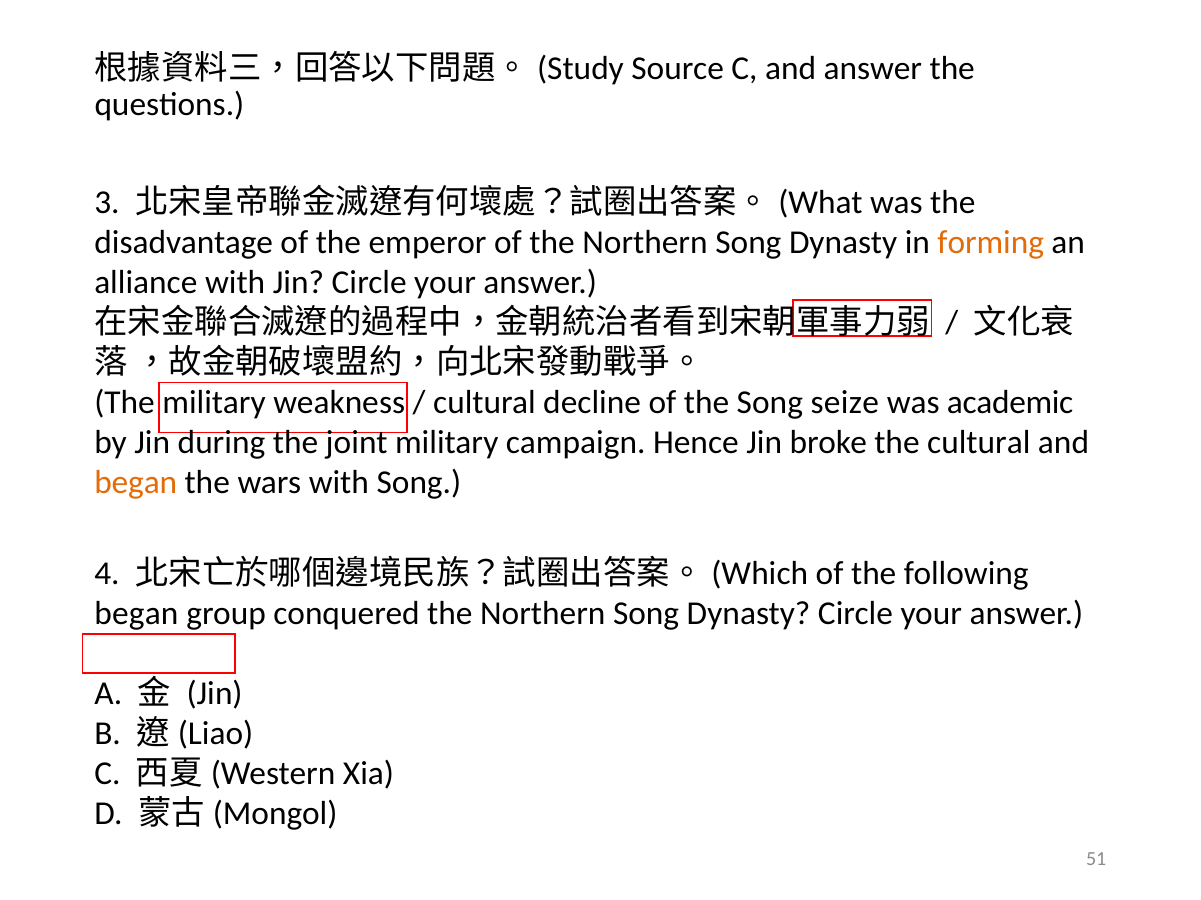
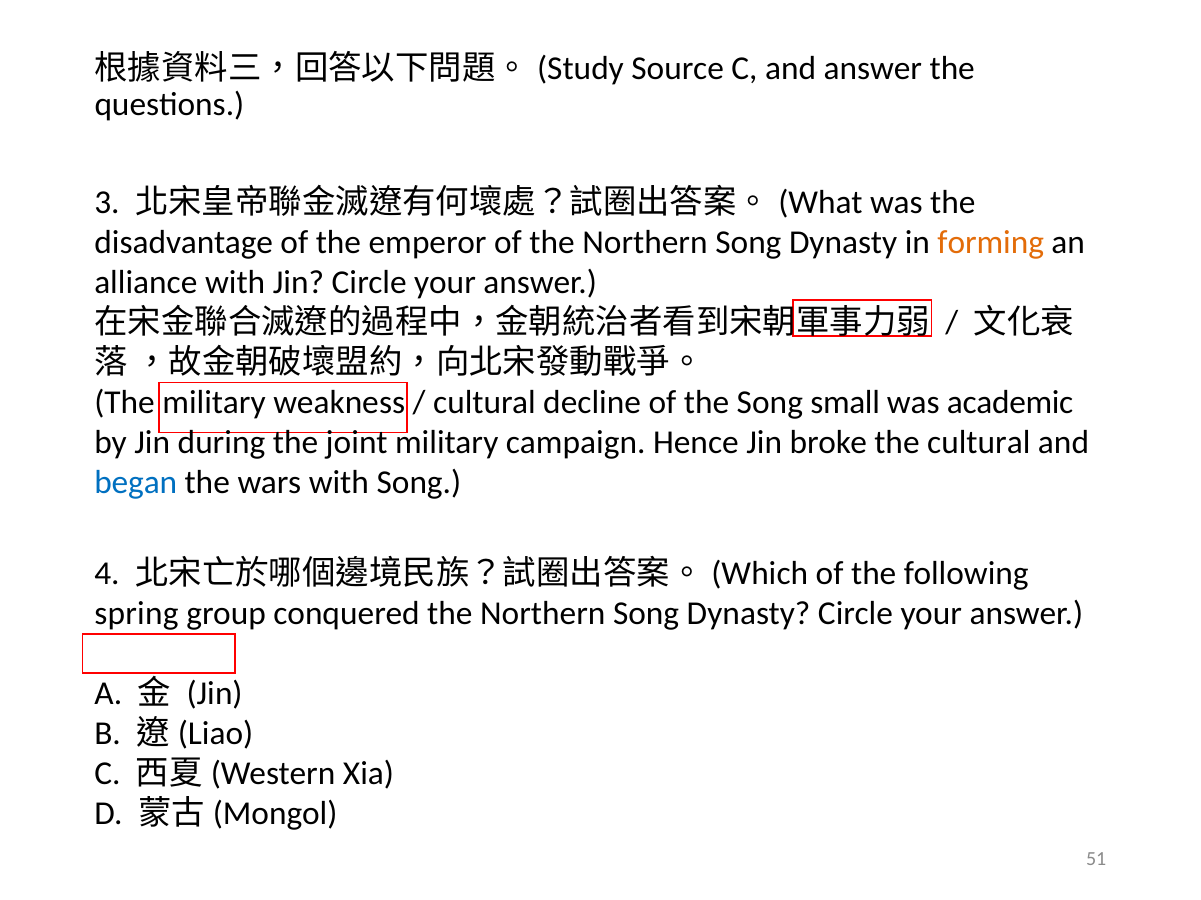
seize: seize -> small (845, 403)
began colour: orange -> blue (136, 483)
began: began -> spring (136, 614)
